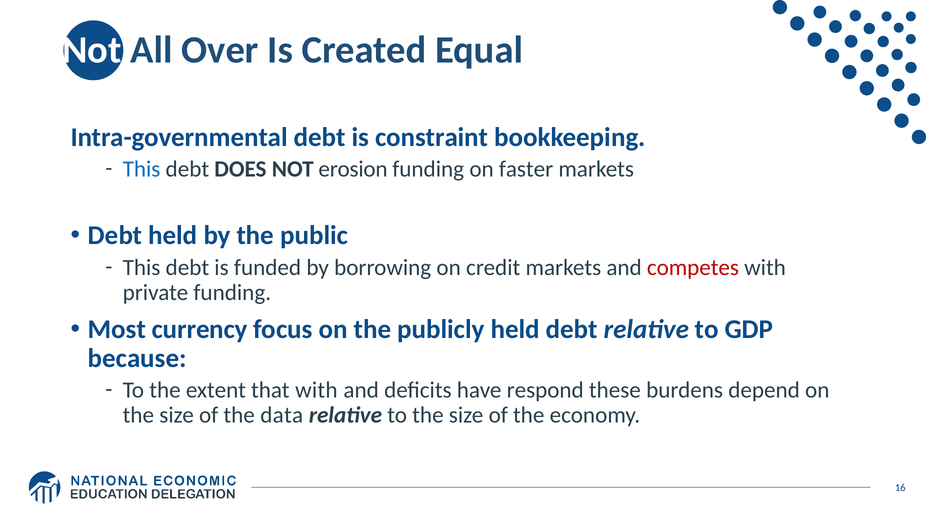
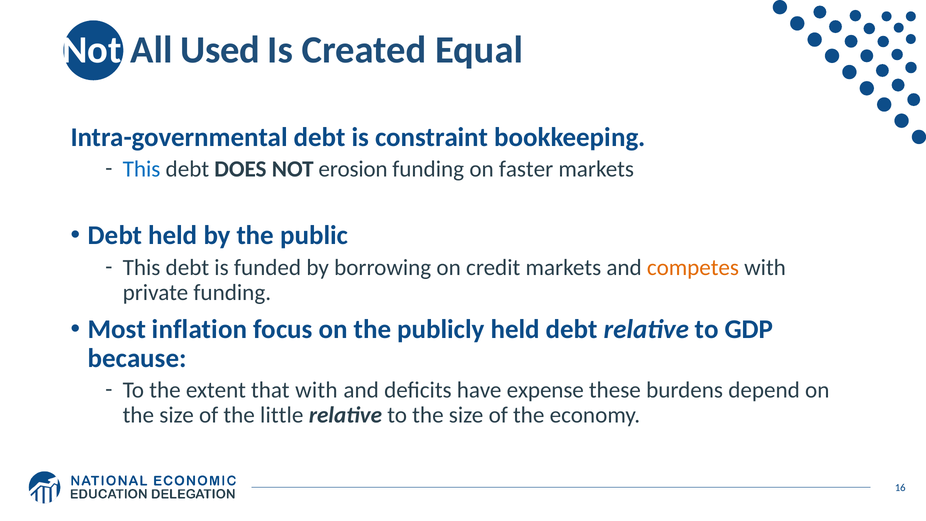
Over: Over -> Used (220, 50)
competes colour: red -> orange (693, 267)
currency: currency -> inflation (200, 329)
respond: respond -> expense (545, 390)
data: data -> little (282, 415)
